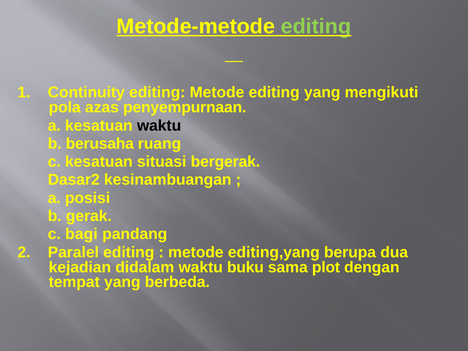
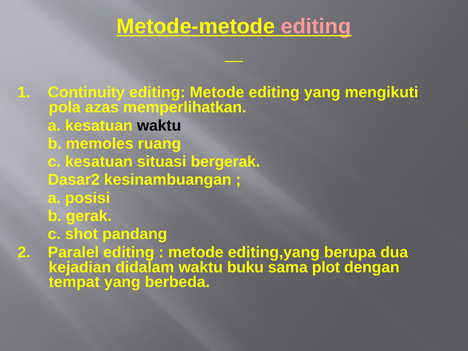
editing colour: light green -> pink (316, 26)
penyempurnaan: penyempurnaan -> memperlihatkan (185, 107)
berusaha: berusaha -> memoles (100, 144)
bagi: bagi -> shot (82, 234)
